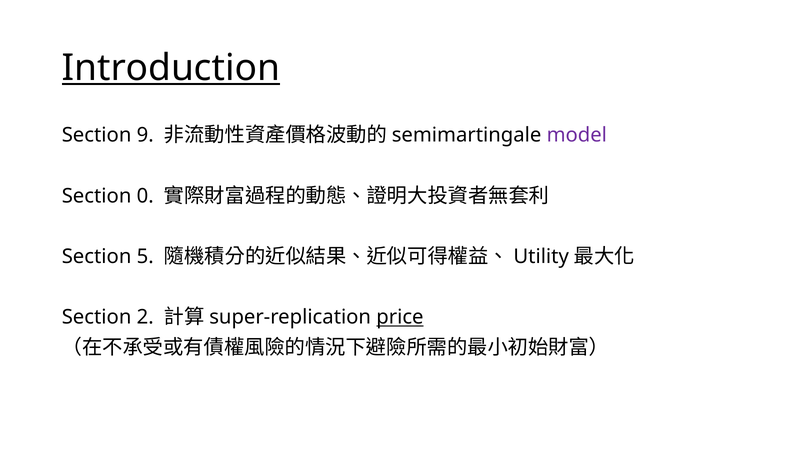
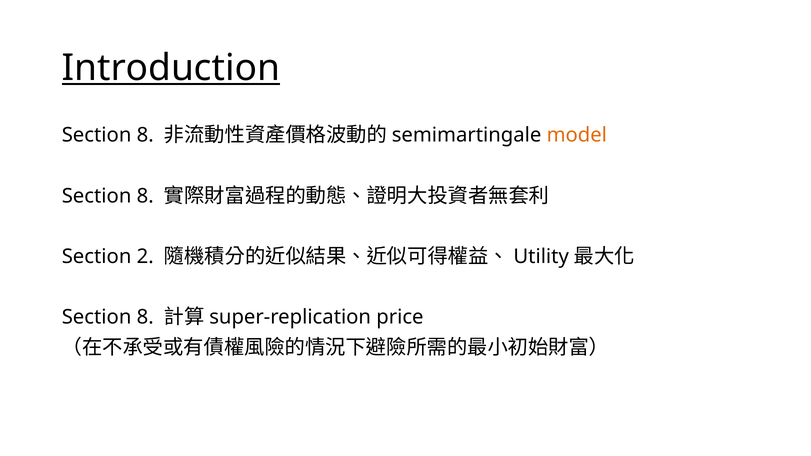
9: 9 -> 8 (145, 135)
model colour: purple -> orange (577, 135)
0: 0 -> 8 (145, 196)
5: 5 -> 2 (145, 257)
2: 2 -> 8 (145, 317)
price underline: present -> none (400, 317)
